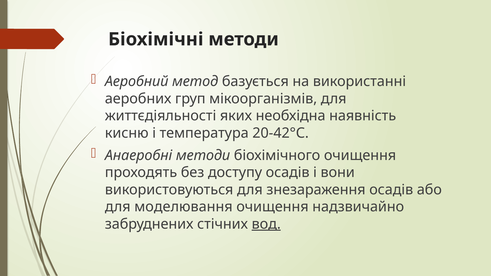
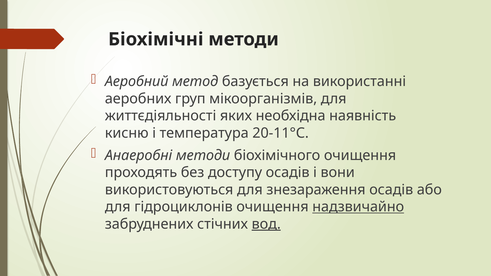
20-42°С: 20-42°С -> 20-11°С (281, 133)
моделювання: моделювання -> гідроциклонів (184, 207)
надзвичайно underline: none -> present (358, 207)
